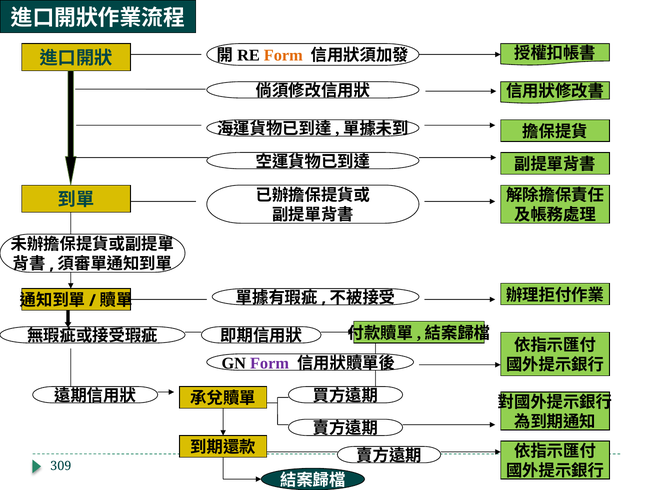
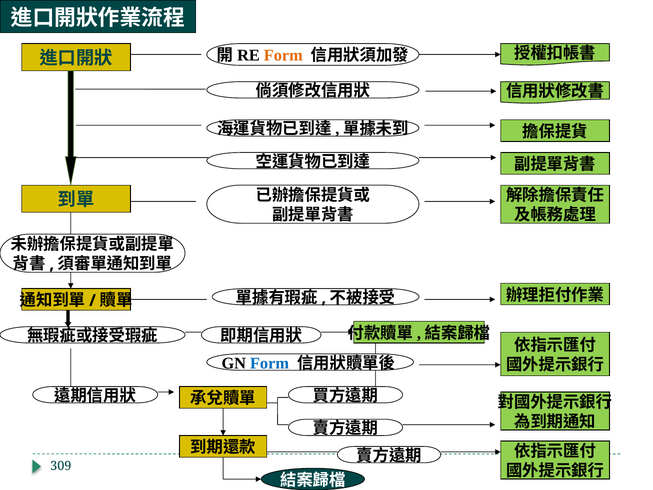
Form colour: purple -> blue (270, 363)
